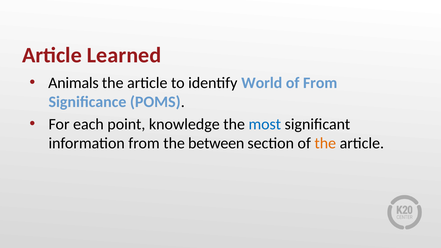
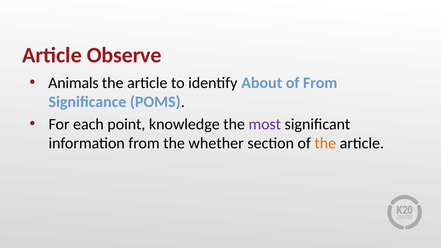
Learned: Learned -> Observe (124, 55)
World: World -> About (262, 83)
most colour: blue -> purple (265, 124)
between: between -> whether (216, 143)
